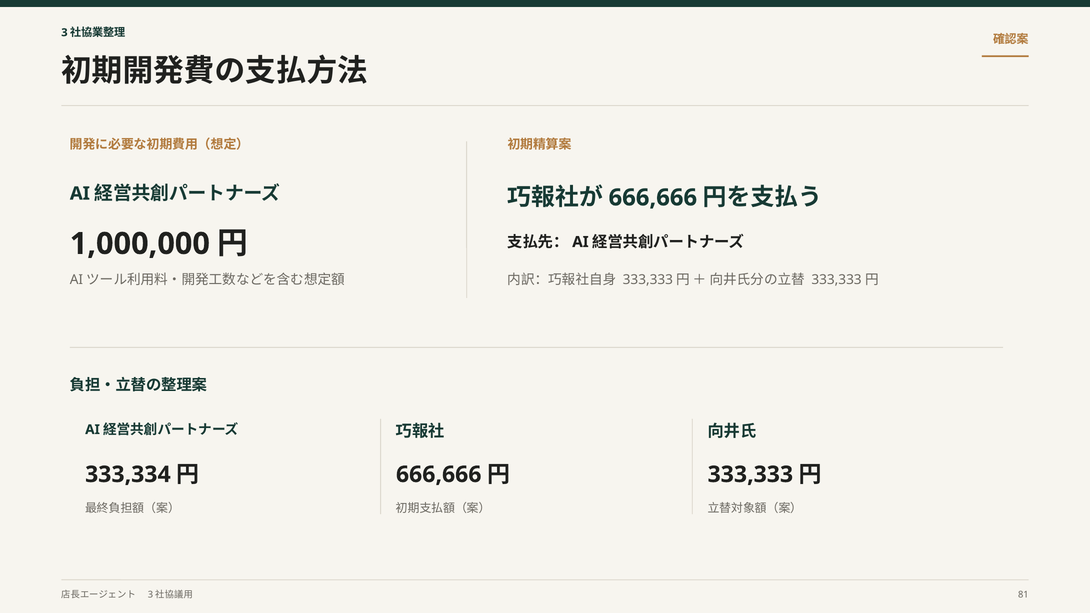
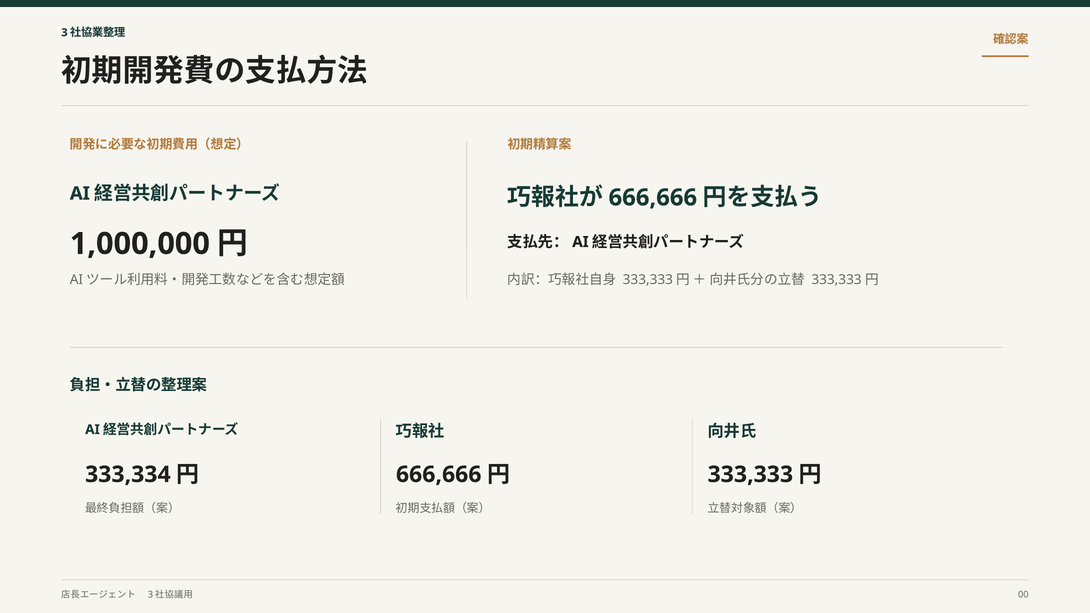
81: 81 -> 00 (1023, 595)
